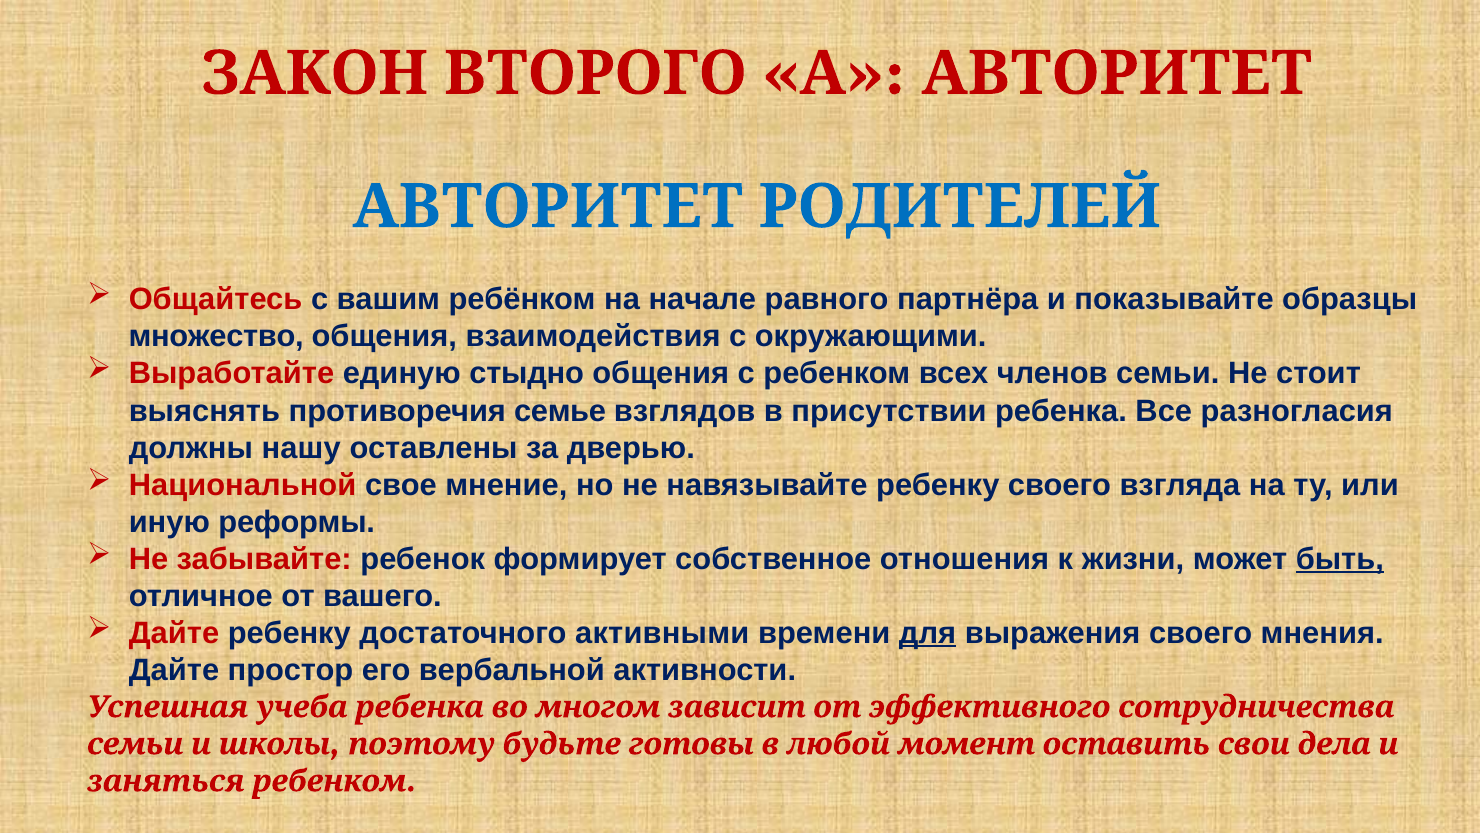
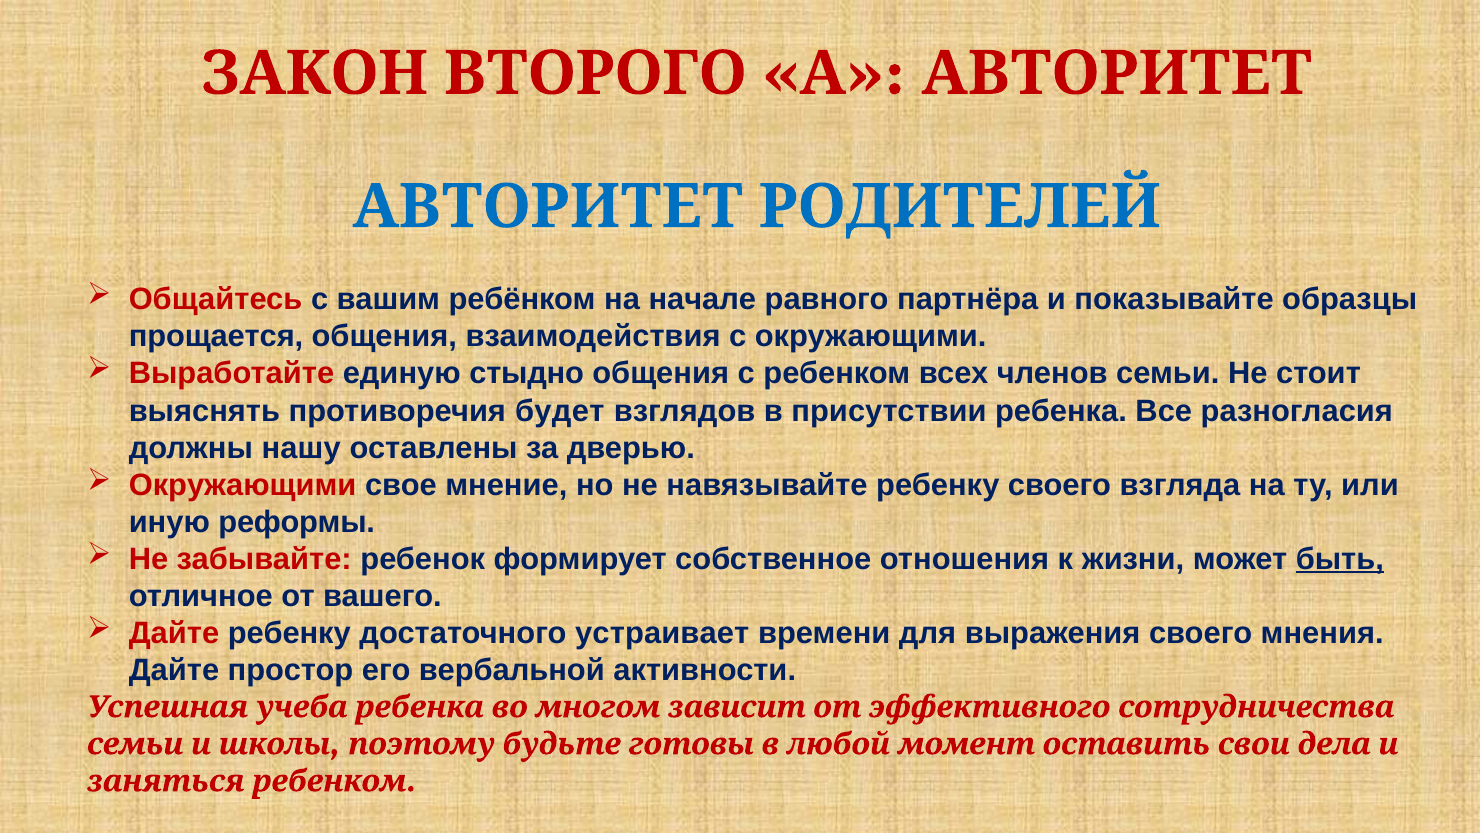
множество: множество -> прощается (216, 337)
семье: семье -> будет (560, 411)
Национальной: Национальной -> Окружающими (243, 485)
активными: активными -> устраивает (662, 633)
для underline: present -> none (928, 633)
